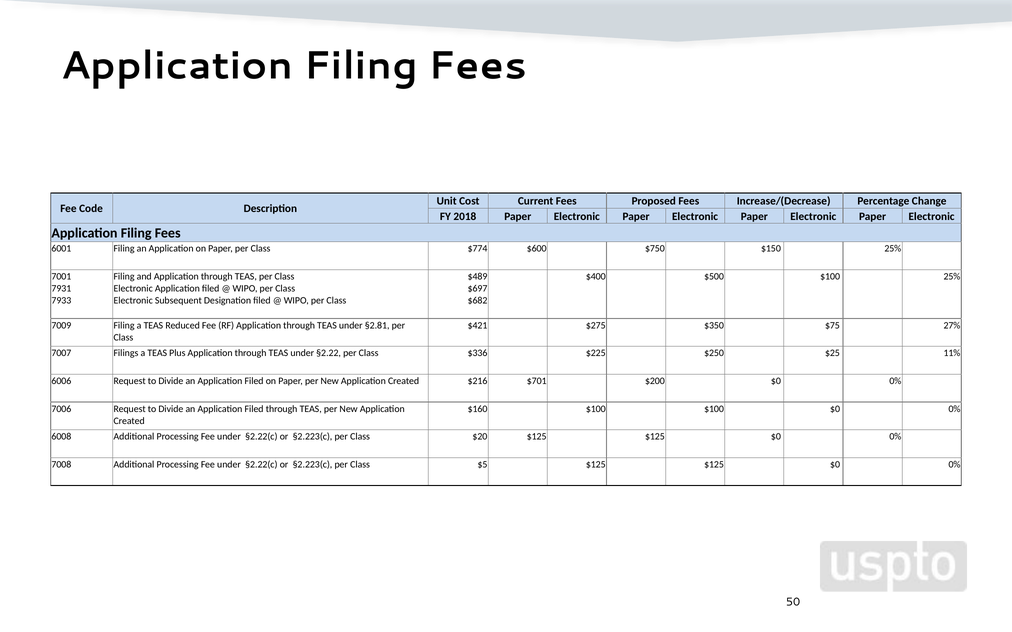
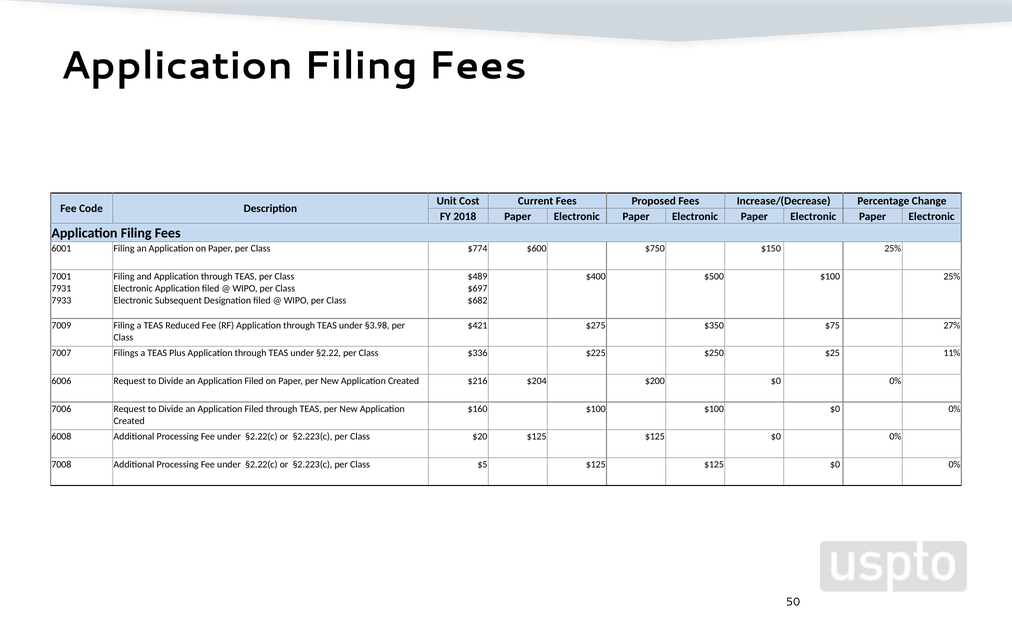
§2.81: §2.81 -> §3.98 (377, 326)
$701: $701 -> $204 (537, 381)
